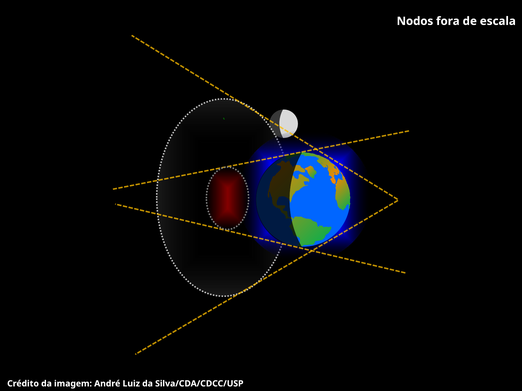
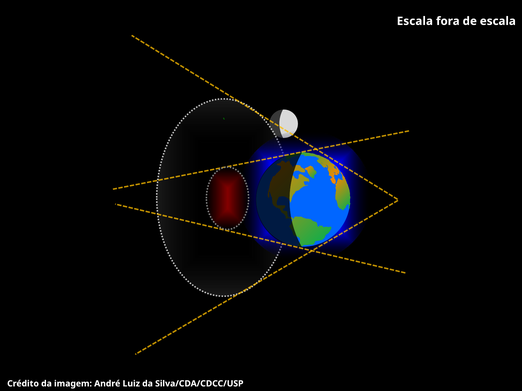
Nodos: Nodos -> Escala (415, 21)
